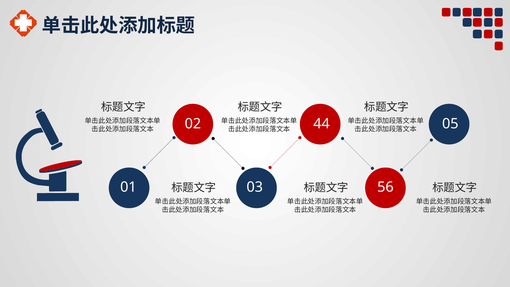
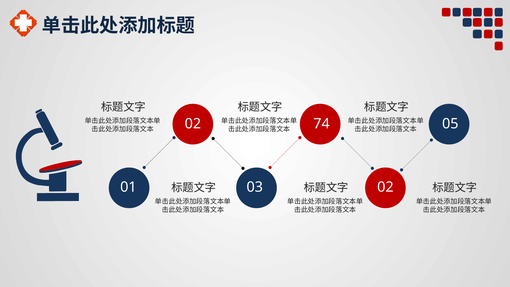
44: 44 -> 74 (322, 124)
03 56: 56 -> 02 (385, 187)
